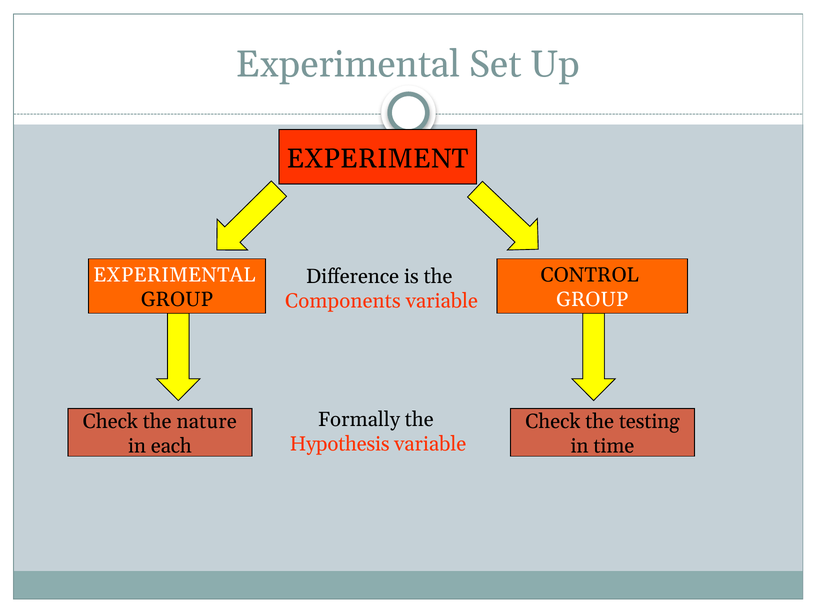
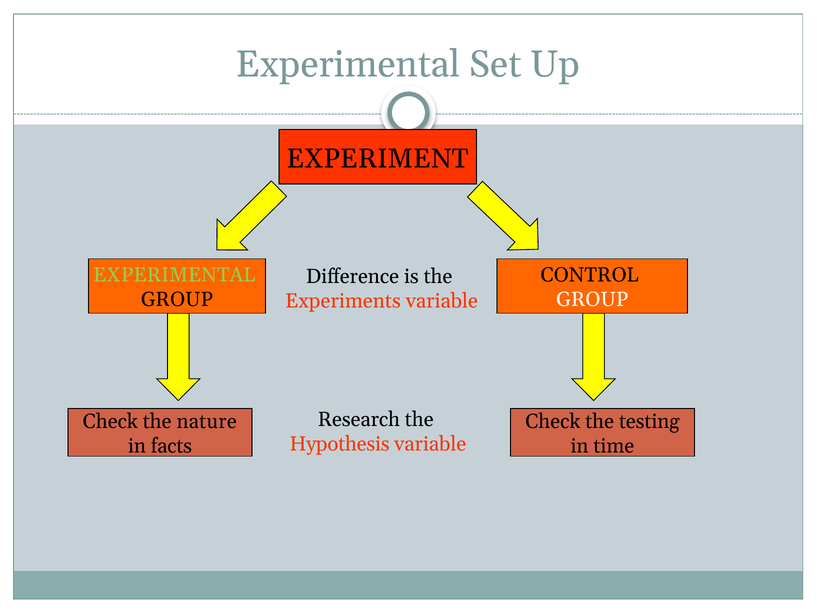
EXPERIMENTAL colour: white -> light green (174, 275)
Components: Components -> Experiments (343, 301)
Formally: Formally -> Research (359, 419)
each: each -> facts (171, 446)
